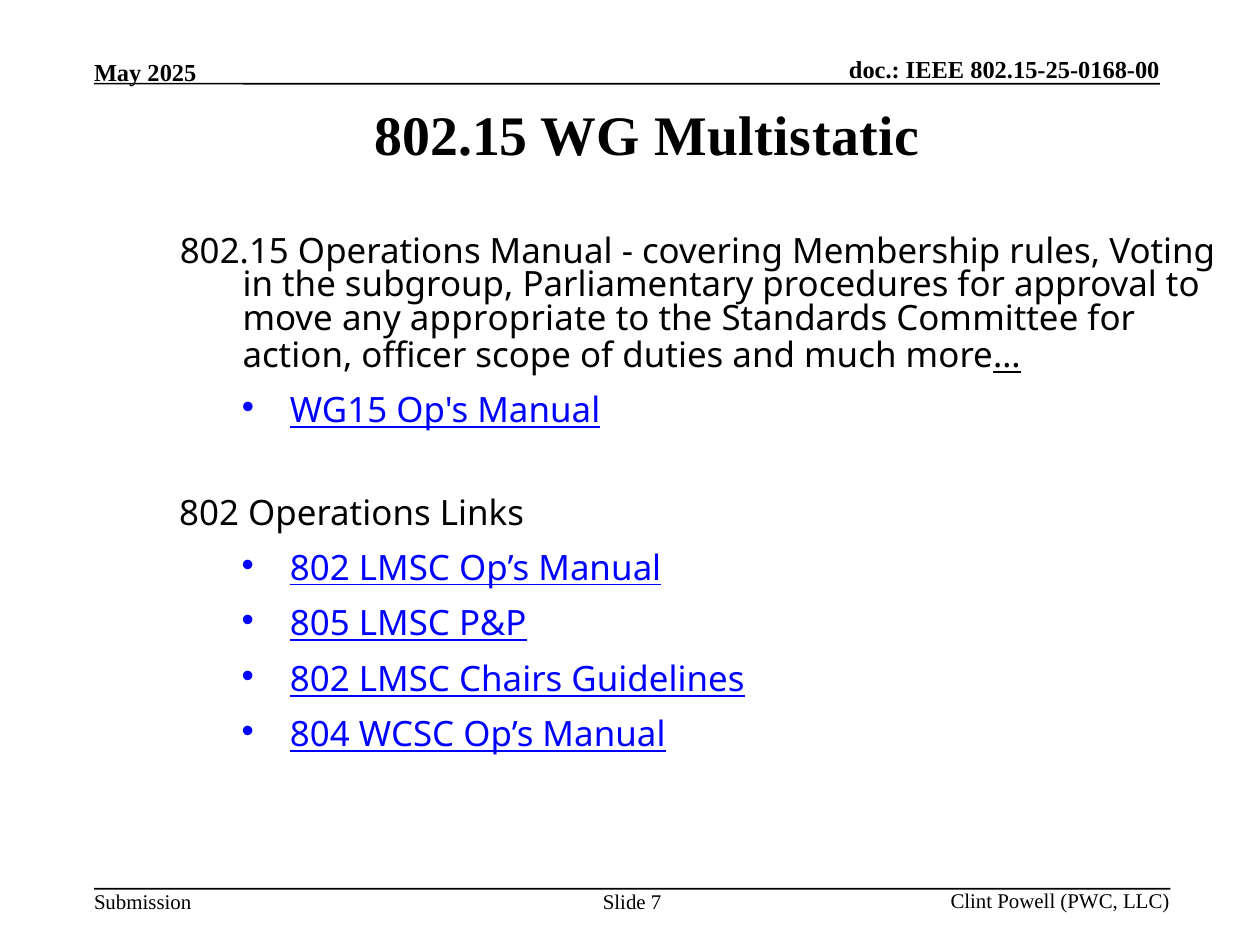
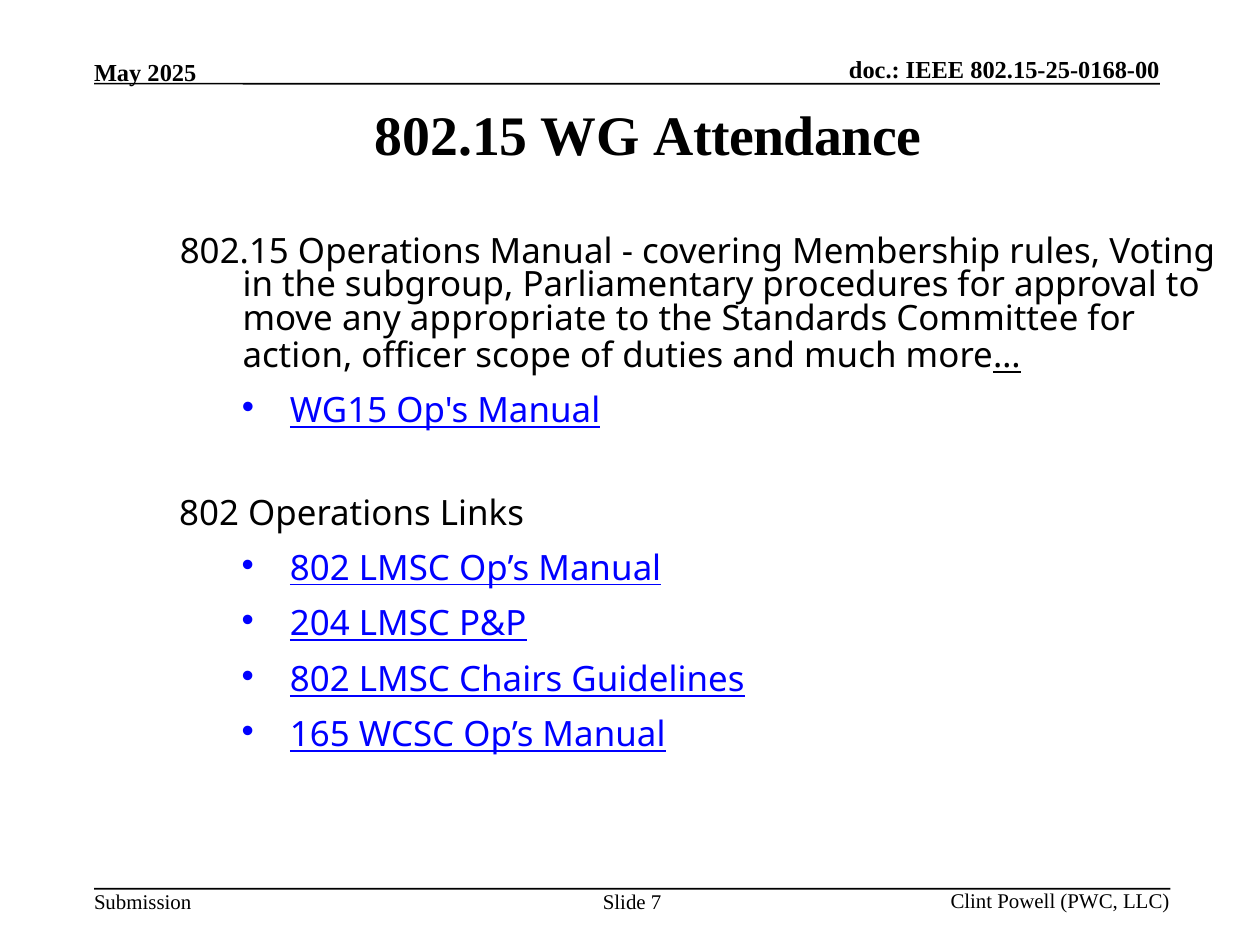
Multistatic: Multistatic -> Attendance (787, 137)
805: 805 -> 204 (320, 624)
804: 804 -> 165 (320, 735)
